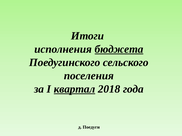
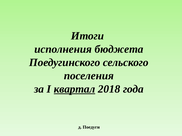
бюджета underline: present -> none (119, 49)
